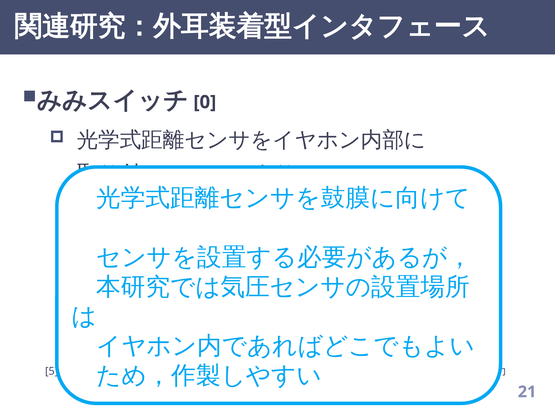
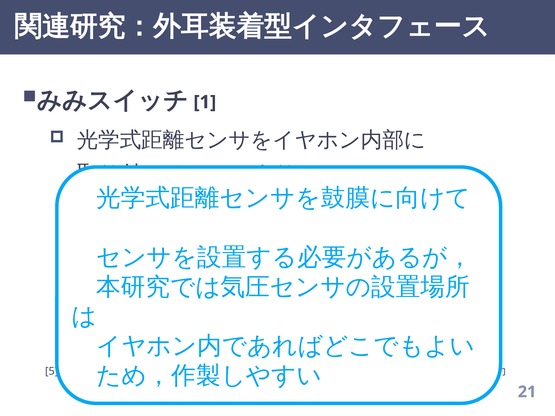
0: 0 -> 1 (205, 102)
